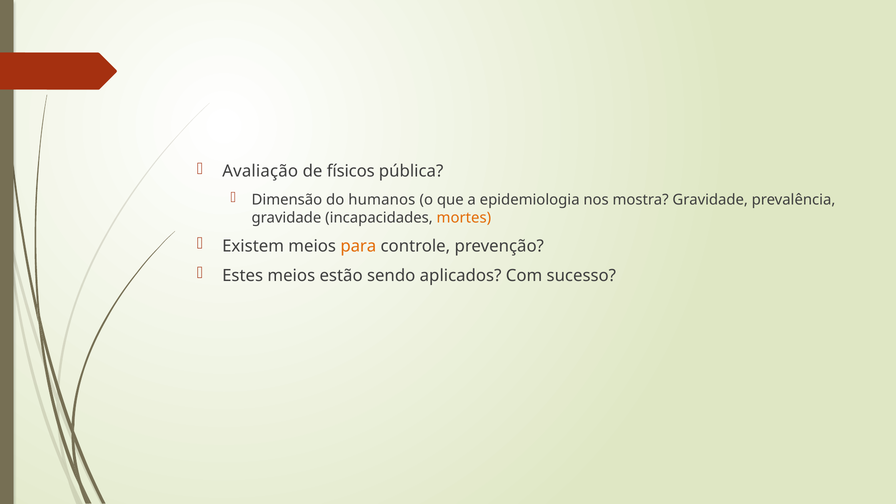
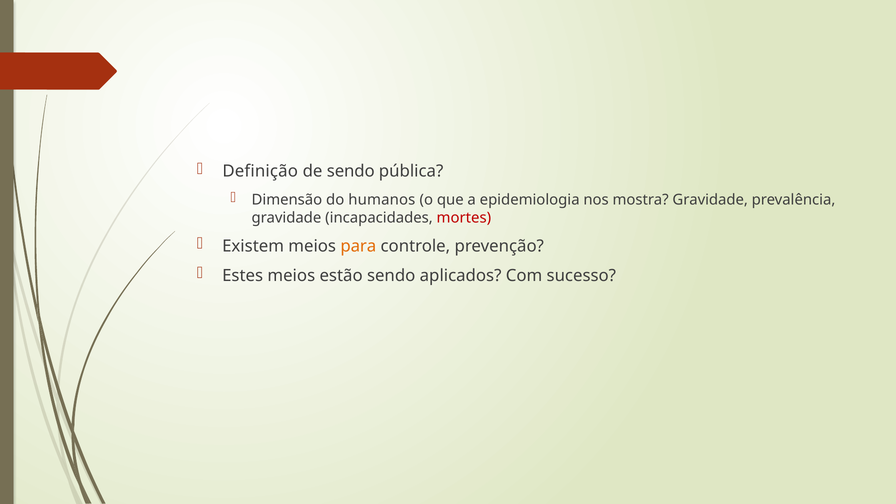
Avaliação: Avaliação -> Definição (260, 171)
de físicos: físicos -> sendo (351, 171)
mortes colour: orange -> red (464, 218)
